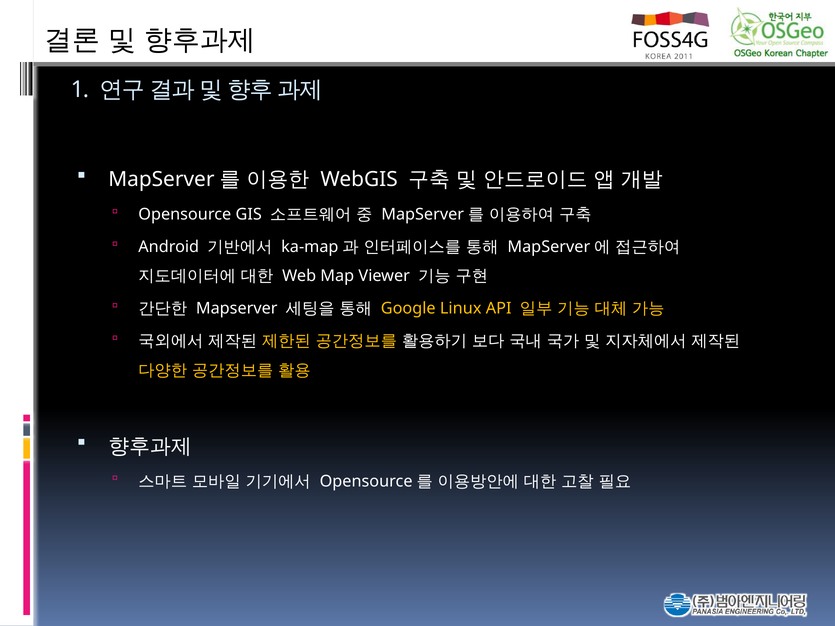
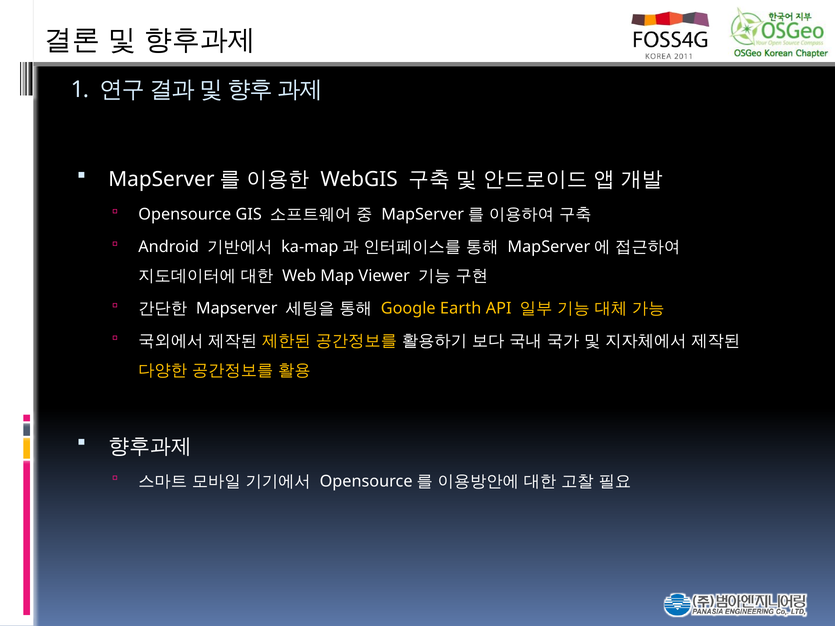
Linux: Linux -> Earth (461, 309)
